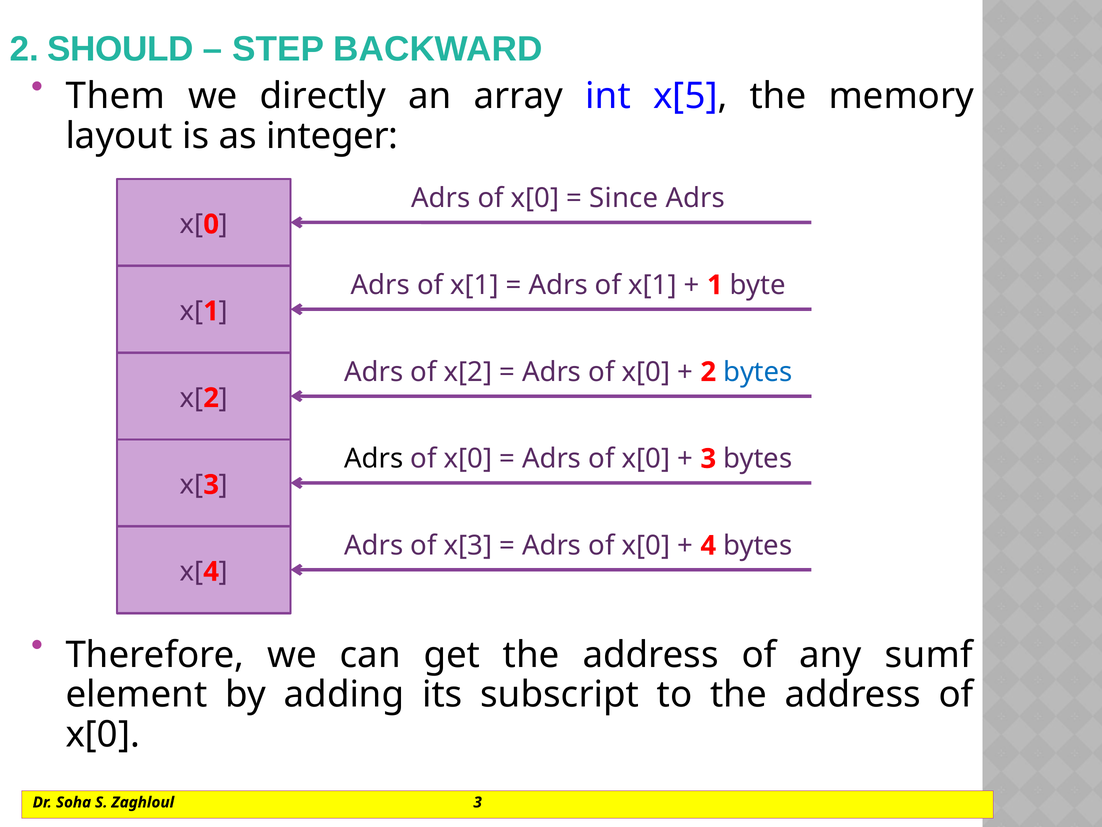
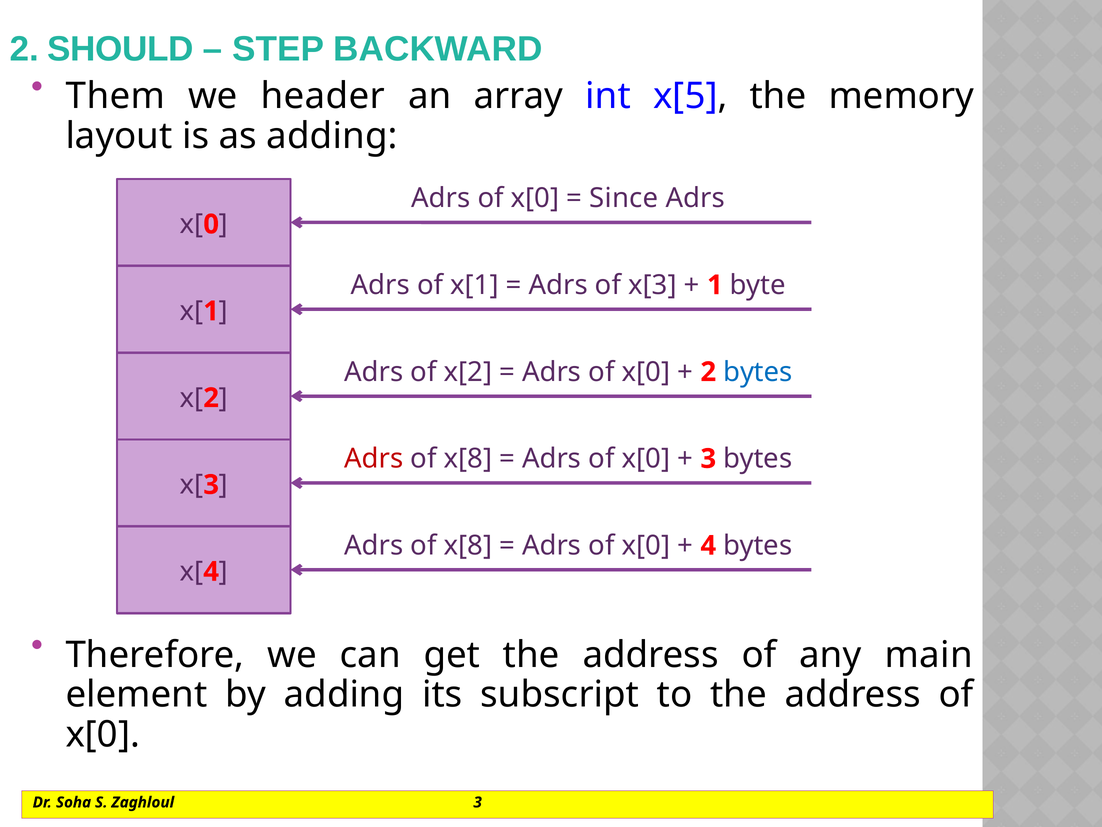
directly: directly -> header (323, 96)
as integer: integer -> adding (332, 136)
x[1: x[1 -> x[3 (653, 285)
Adrs colour: black -> red (374, 459)
x[0: x[0 -> x[8 (468, 459)
x[3: x[3 -> x[8 (468, 545)
sumf: sumf -> main (929, 655)
